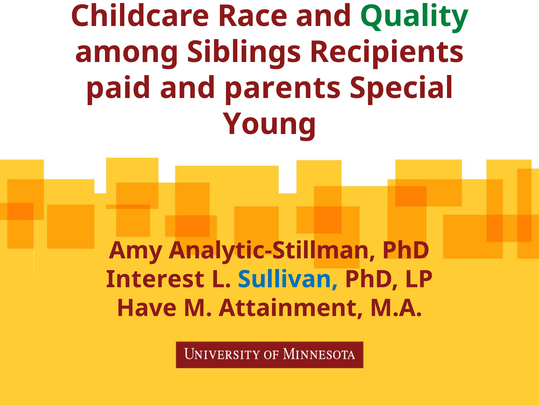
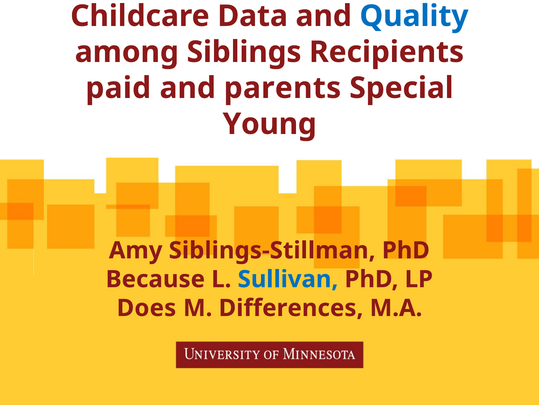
Race: Race -> Data (253, 16)
Quality colour: green -> blue (414, 16)
Analytic-Stillman: Analytic-Stillman -> Siblings-Stillman (272, 250)
Interest: Interest -> Because (155, 279)
Have: Have -> Does (146, 308)
Attainment: Attainment -> Differences (291, 308)
